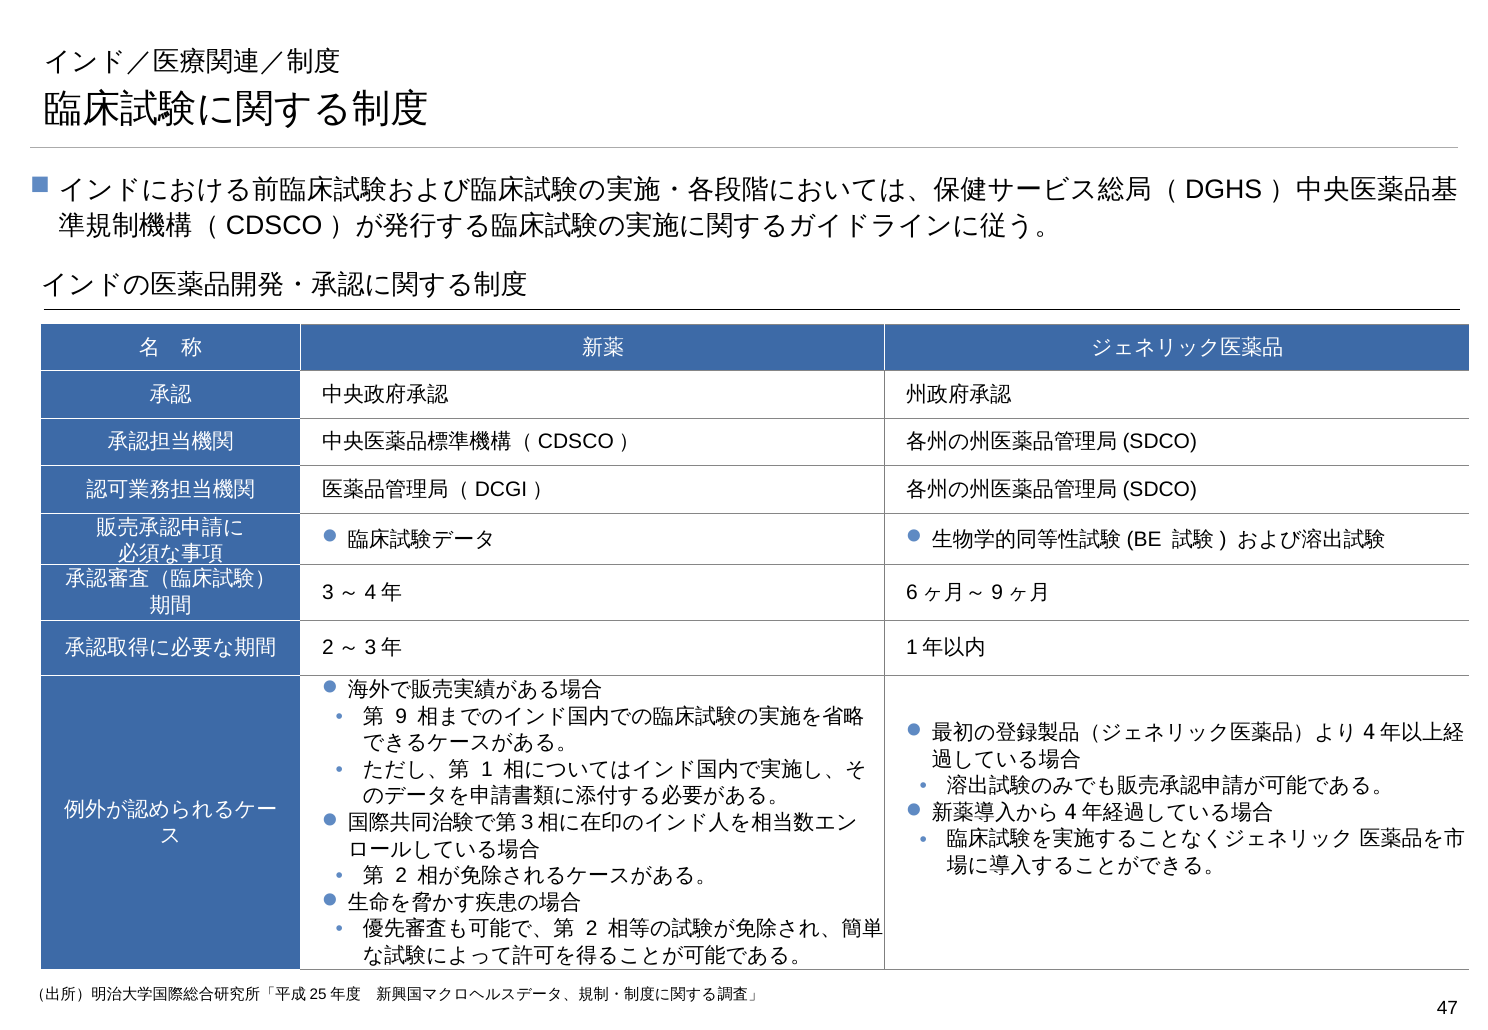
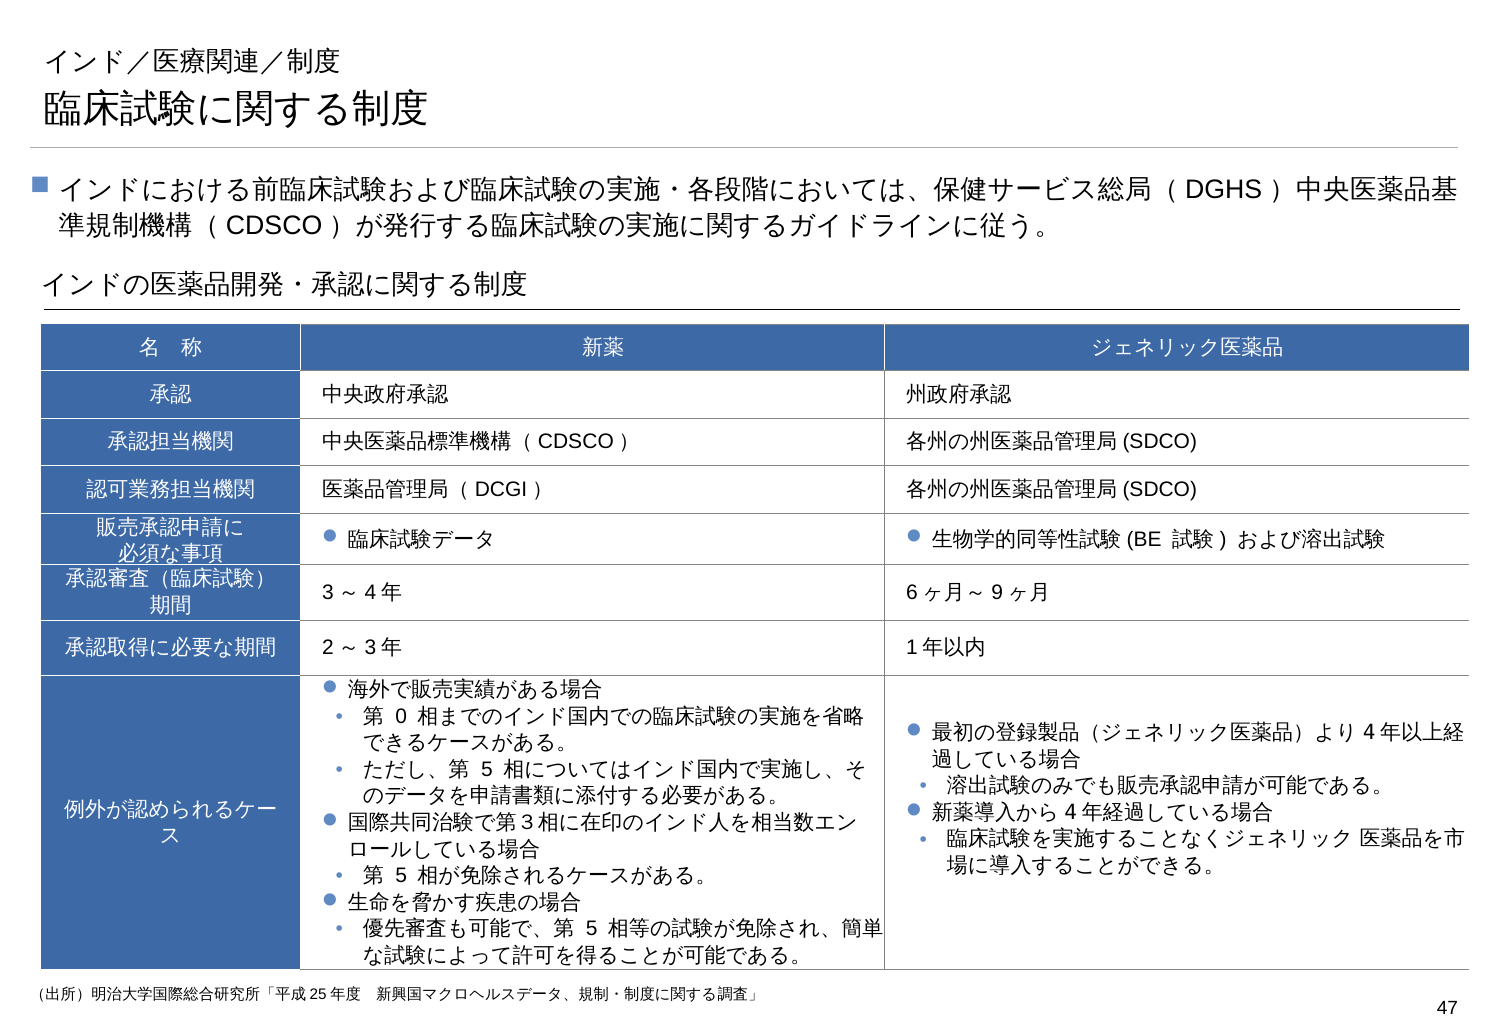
9: 9 -> 0 (401, 717)
1: 1 -> 5 (487, 770)
2: 2 -> 5 (401, 876)
2: 2 -> 5 (592, 929)
